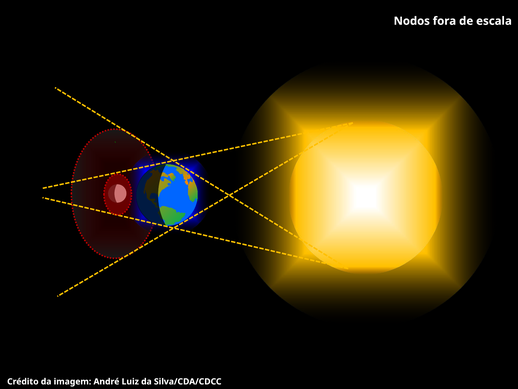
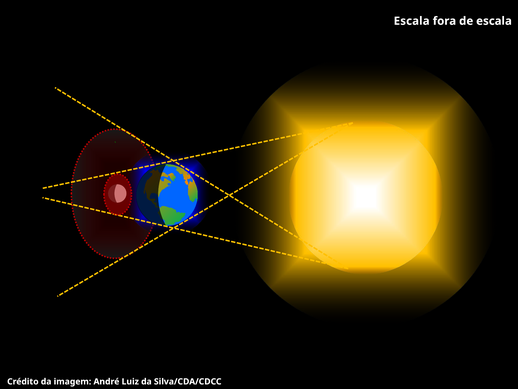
Nodos: Nodos -> Escala (412, 21)
